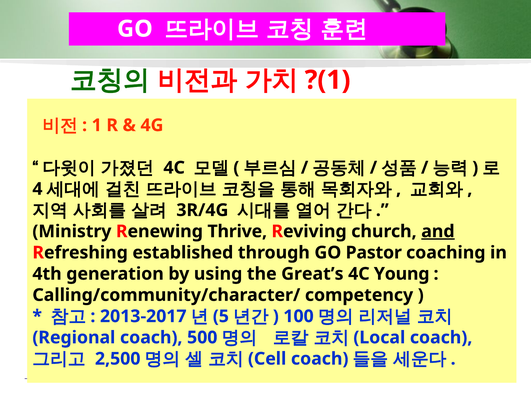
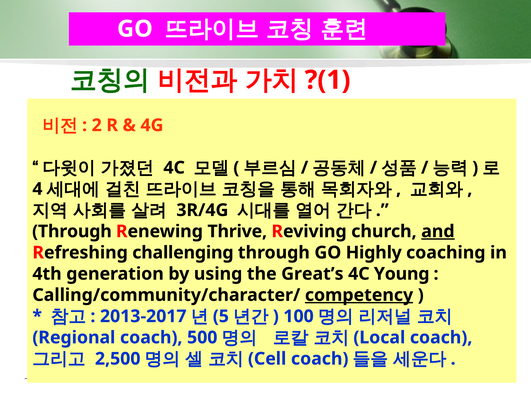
1: 1 -> 2 (97, 125)
Ministry: Ministry -> Through (72, 232)
established: established -> challenging (183, 253)
Pastor: Pastor -> Highly (374, 253)
competency underline: none -> present (359, 295)
